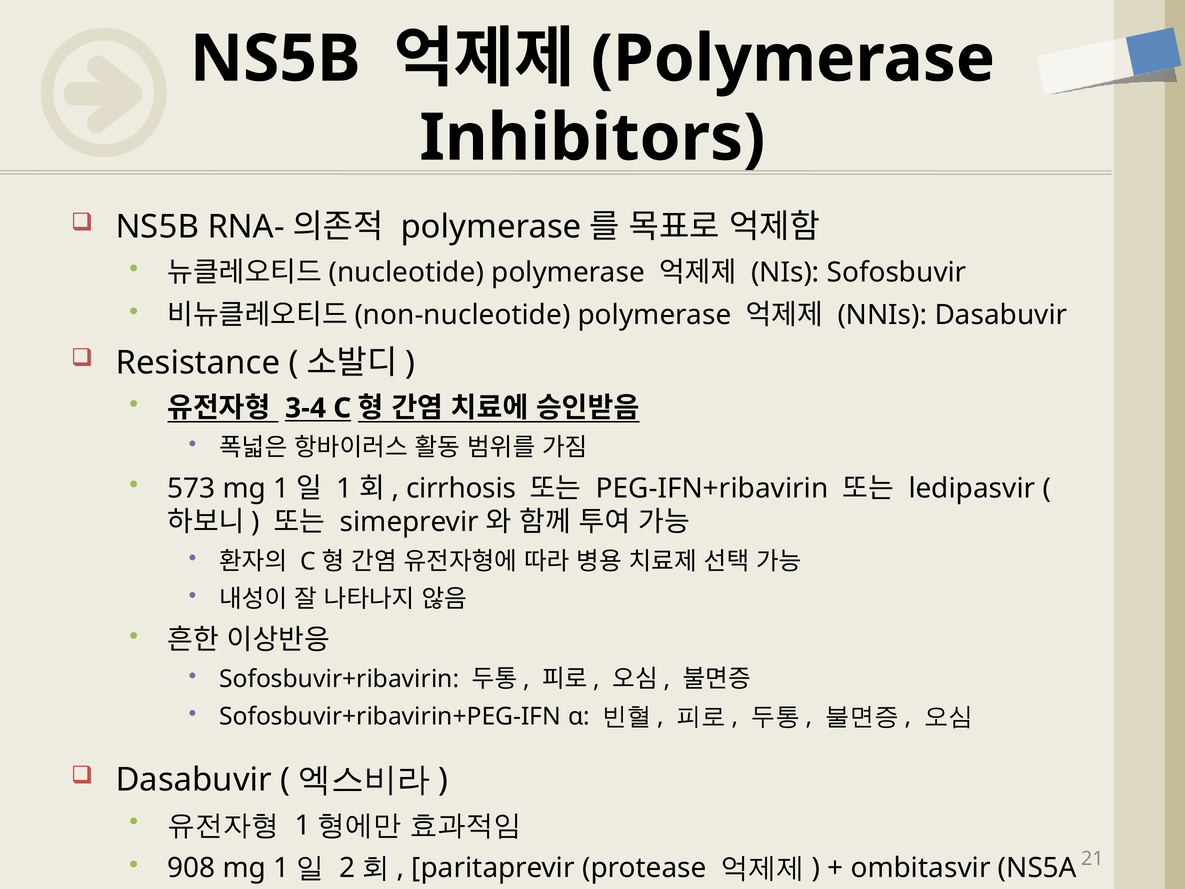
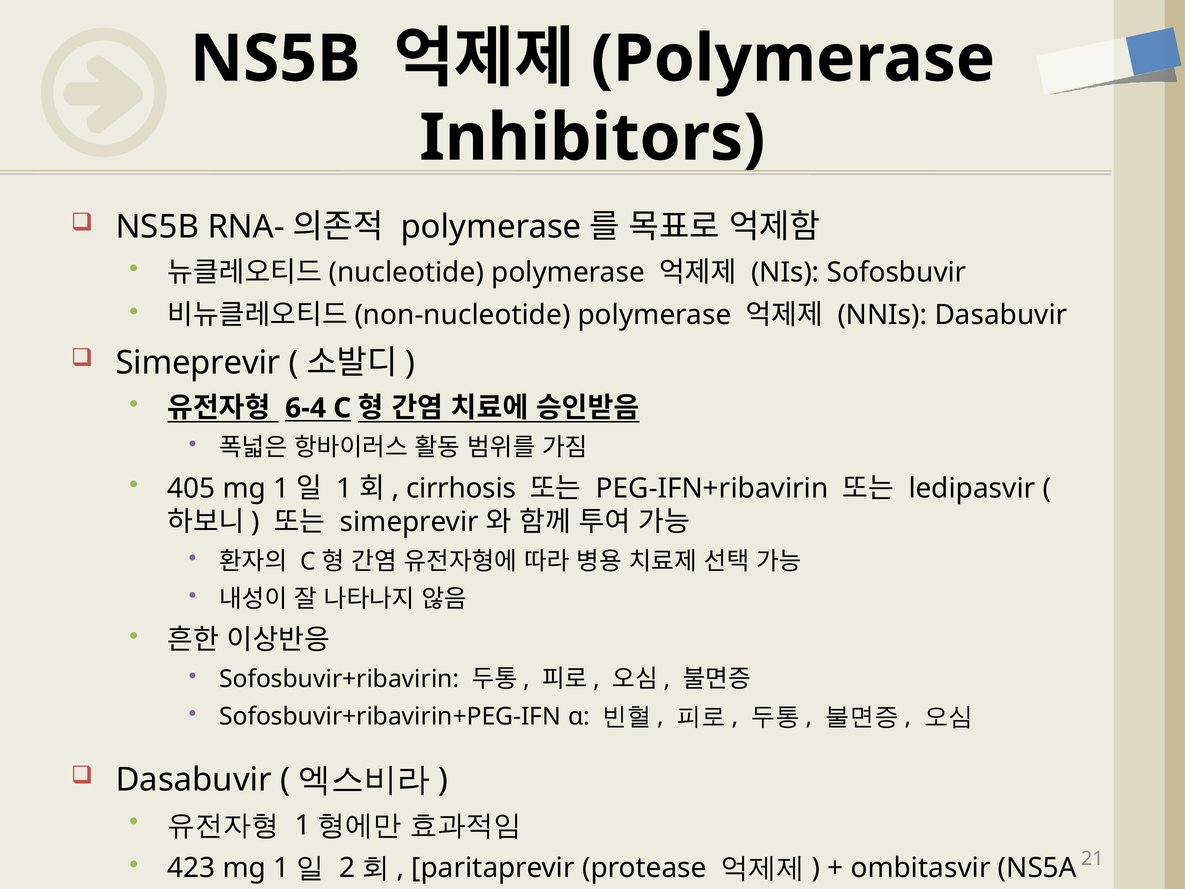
Resistance: Resistance -> Simeprevir (198, 363)
3-4: 3-4 -> 6-4 (306, 408)
573: 573 -> 405 (191, 488)
908: 908 -> 423 (191, 868)
